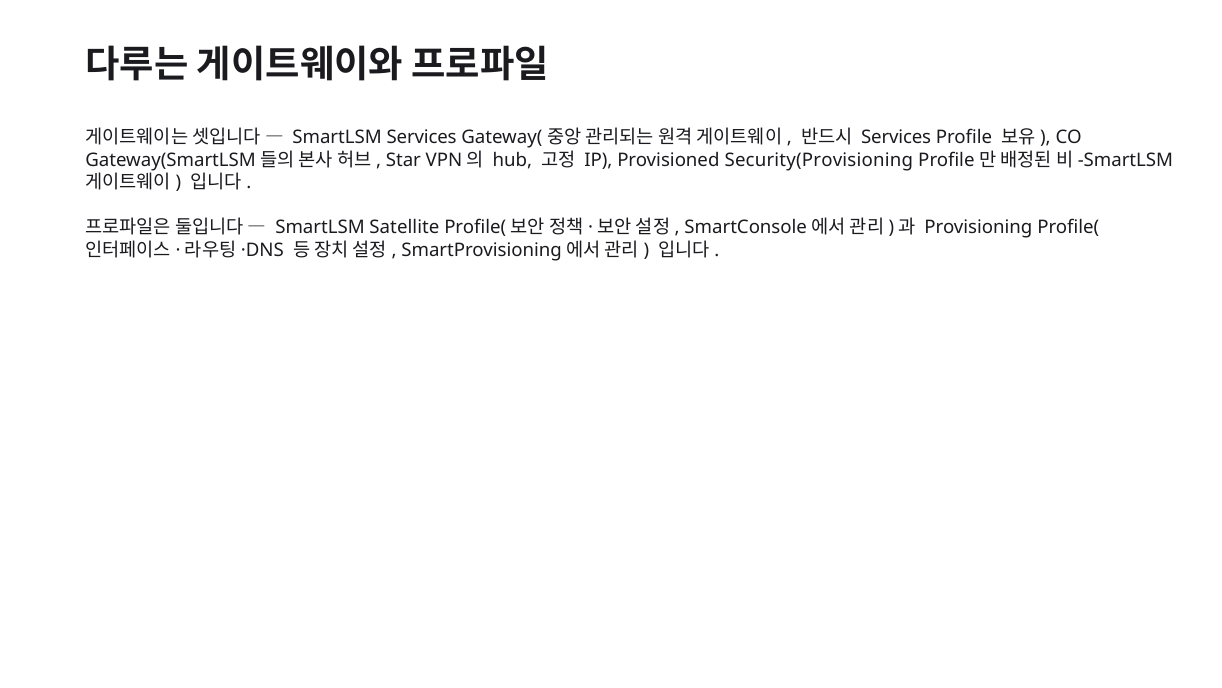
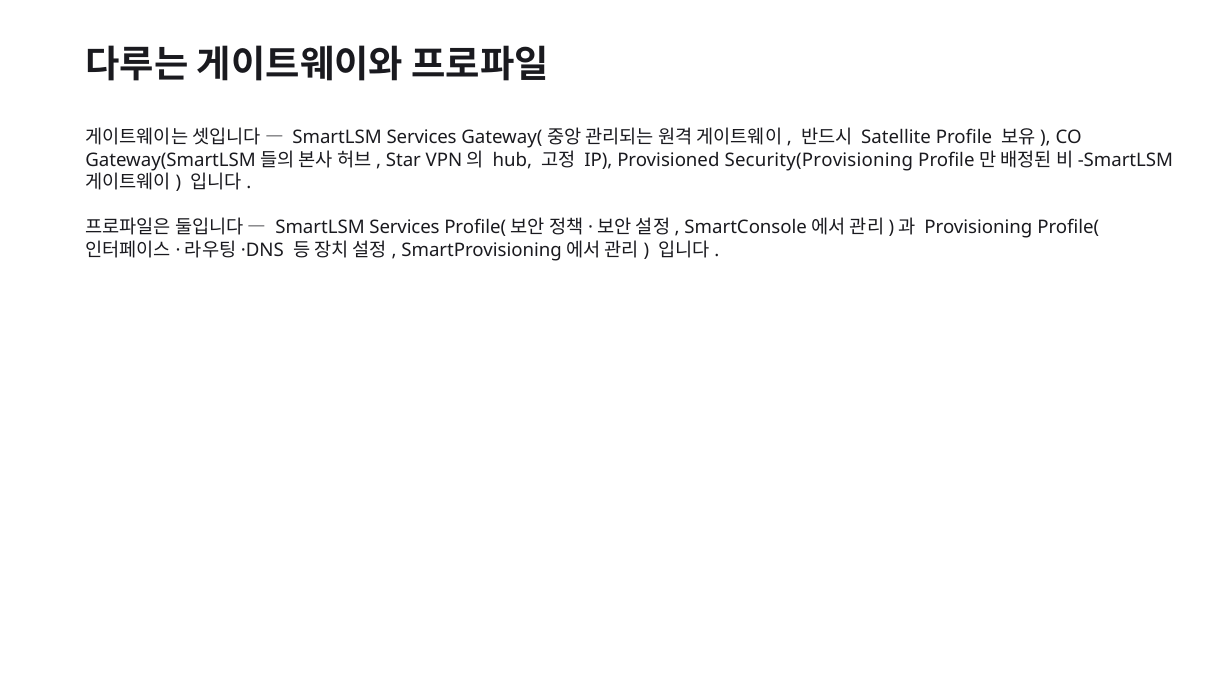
Services: Services -> Satellite (896, 138)
Satellite: Satellite -> Services (405, 227)
